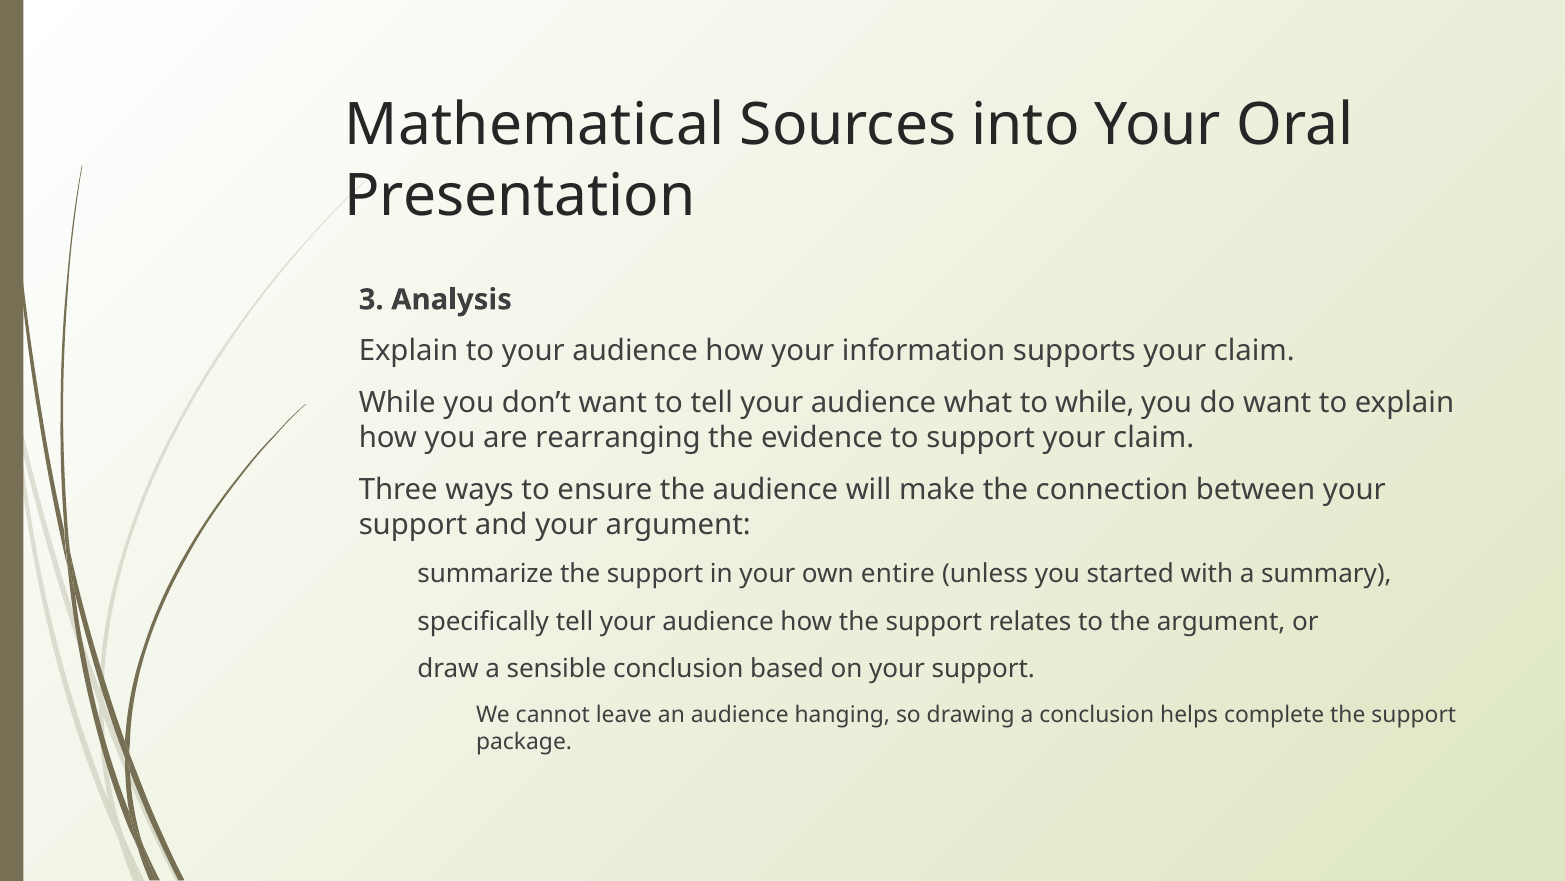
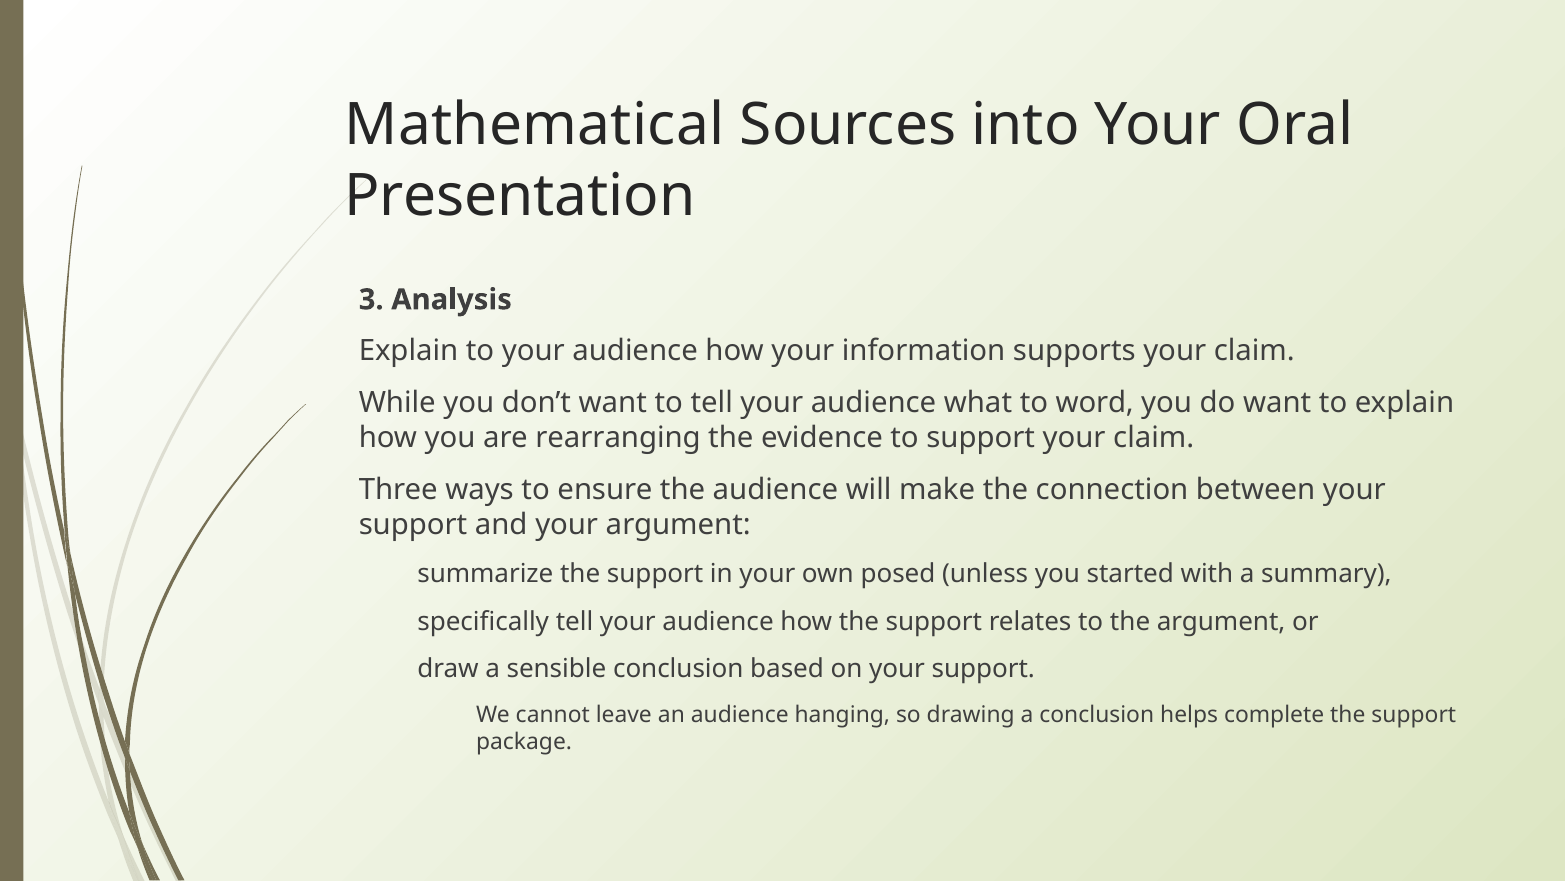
to while: while -> word (1095, 402)
entire: entire -> posed (898, 574)
